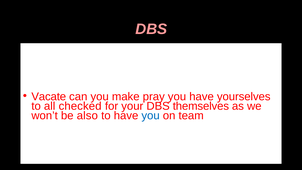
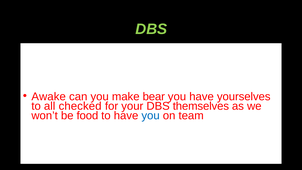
DBS colour: pink -> light green (151, 29)
Vacate: Vacate -> Awake (49, 96)
pray: pray -> bear (154, 96)
also: also -> food (87, 115)
